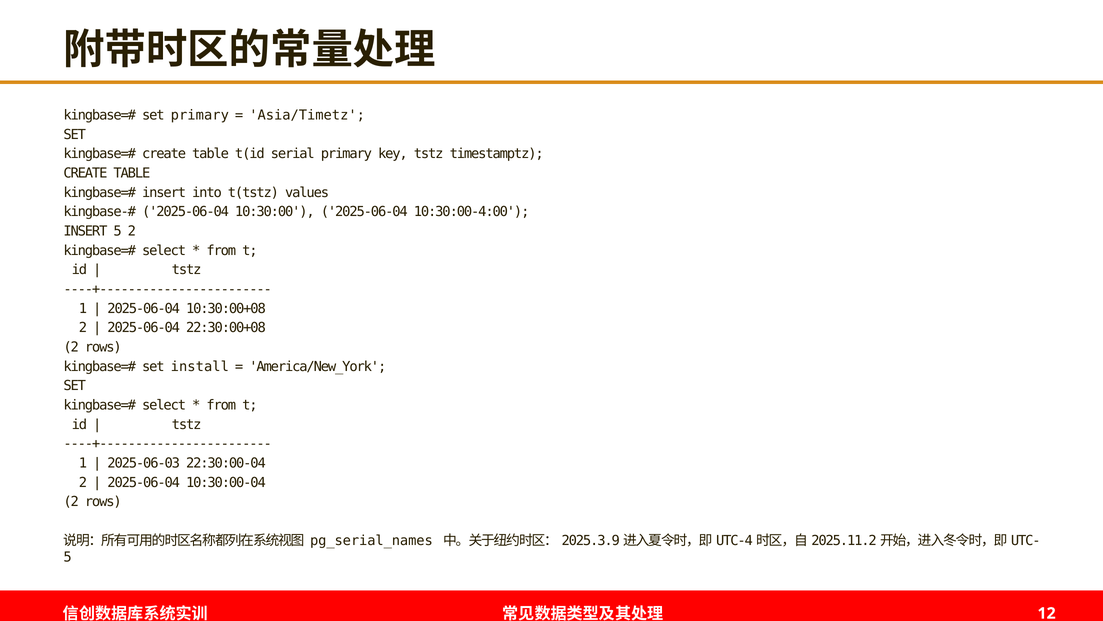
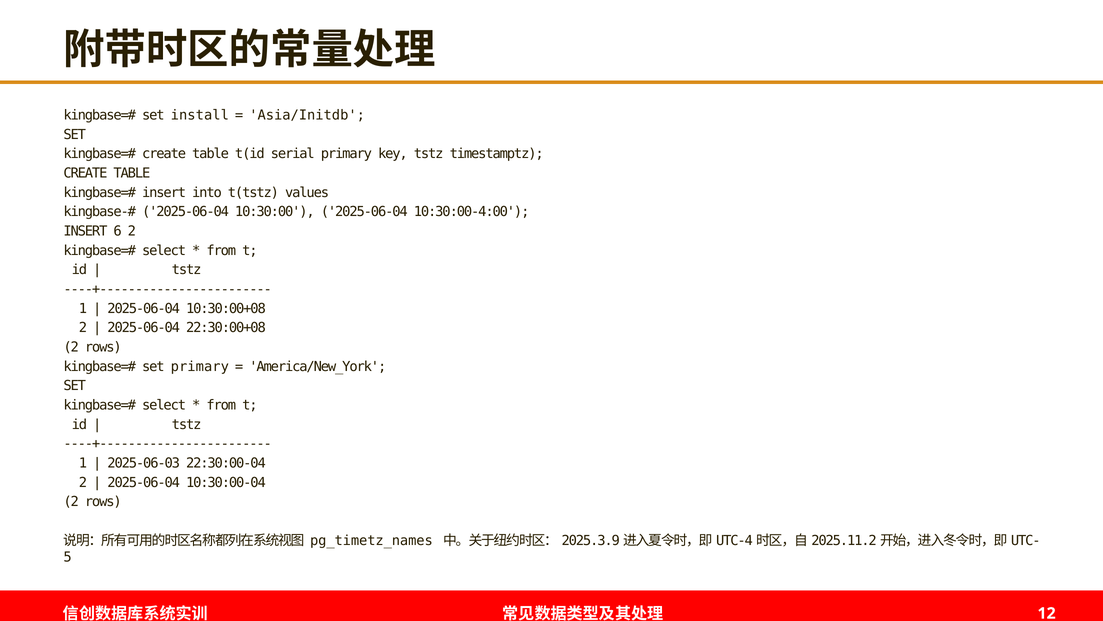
set primary: primary -> install (200, 115)
Asia/Timetz: Asia/Timetz -> Asia/Initdb (307, 115)
INSERT 5: 5 -> 6 (118, 231)
set install: install -> primary (200, 366)
pg_serial_names: pg_serial_names -> pg_timetz_names (371, 540)
